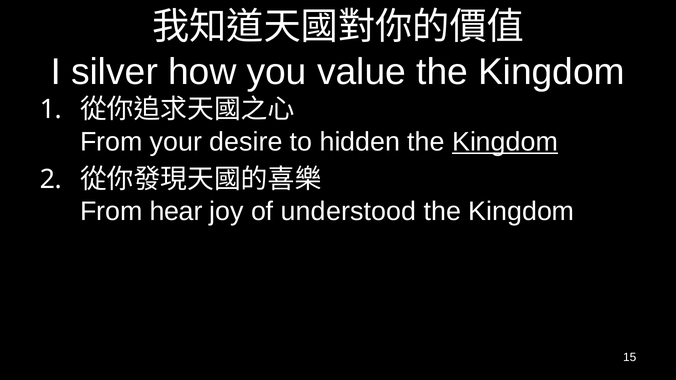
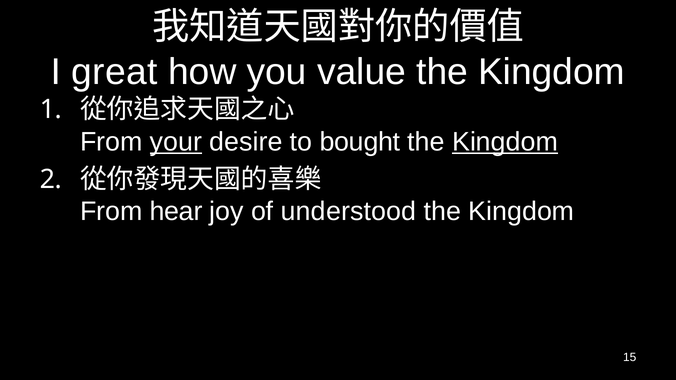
silver: silver -> great (114, 72)
your underline: none -> present (176, 142)
hidden: hidden -> bought (360, 142)
